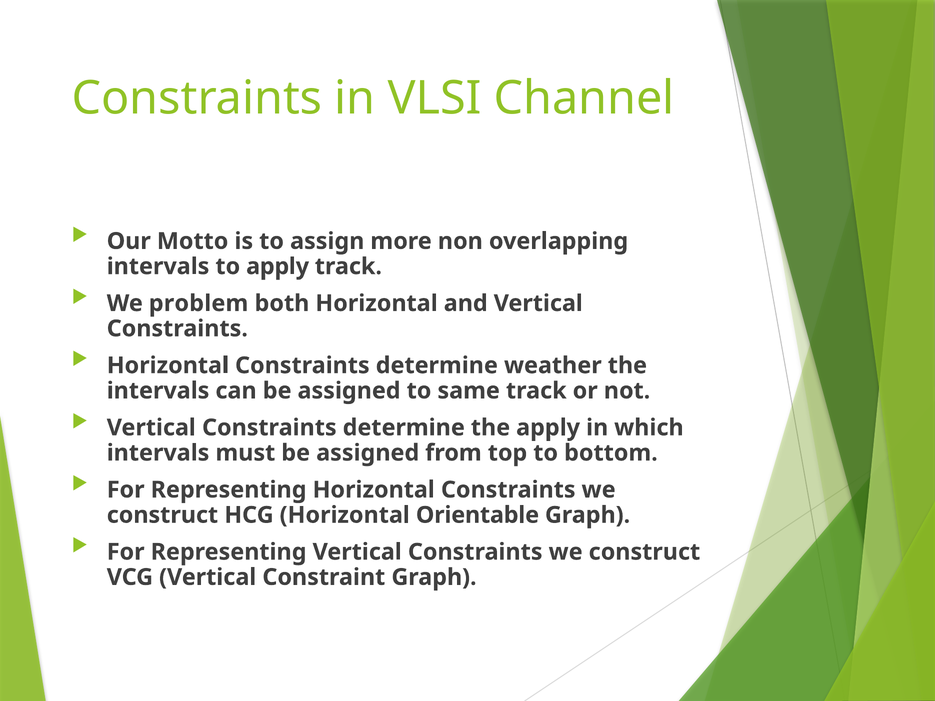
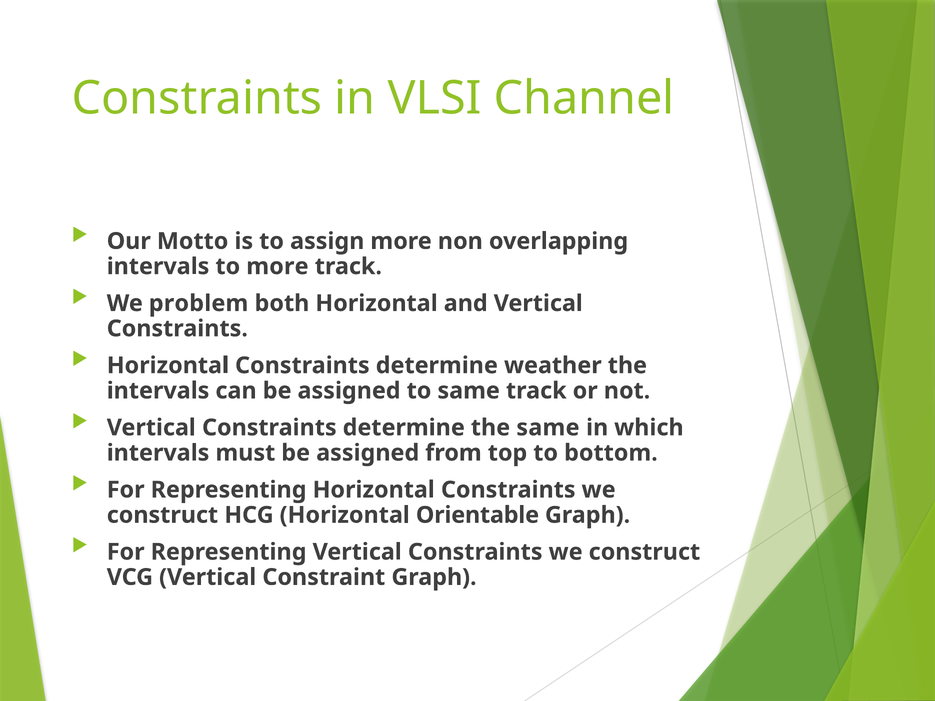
to apply: apply -> more (277, 267)
the apply: apply -> same (548, 428)
